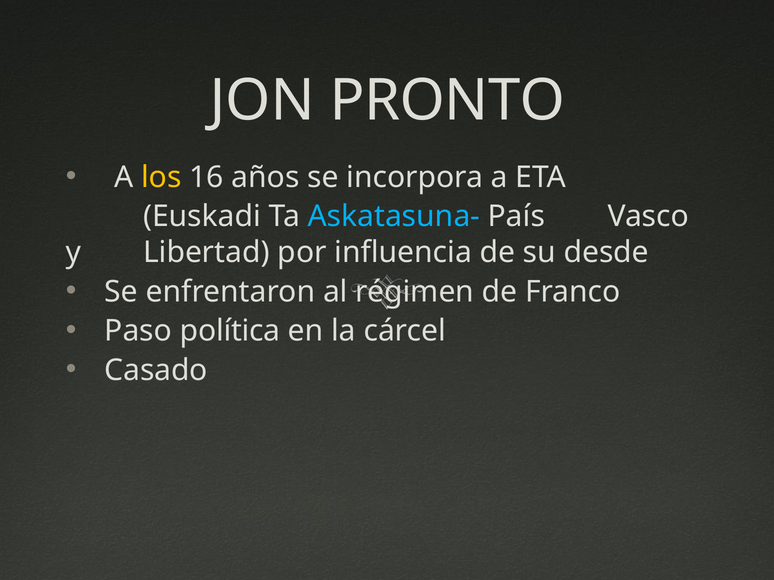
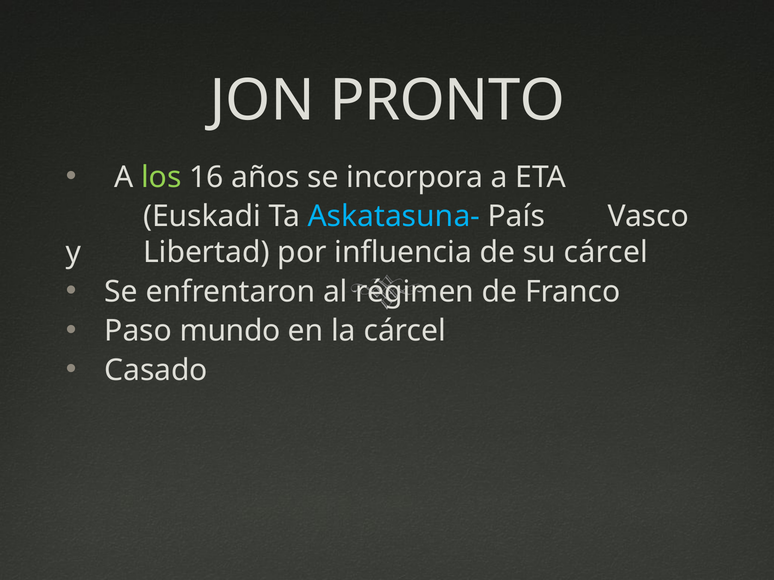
los colour: yellow -> light green (161, 177)
su desde: desde -> cárcel (606, 253)
política: política -> mundo (230, 331)
